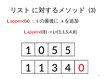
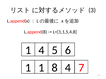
1 0: 0 -> 4 (41, 51)
5 5: 5 -> 6 (68, 51)
1 3: 3 -> 8 (55, 68)
4 0: 0 -> 7 (81, 68)
